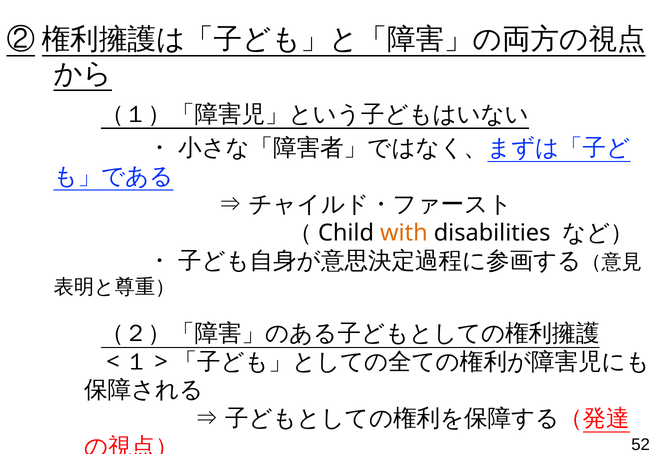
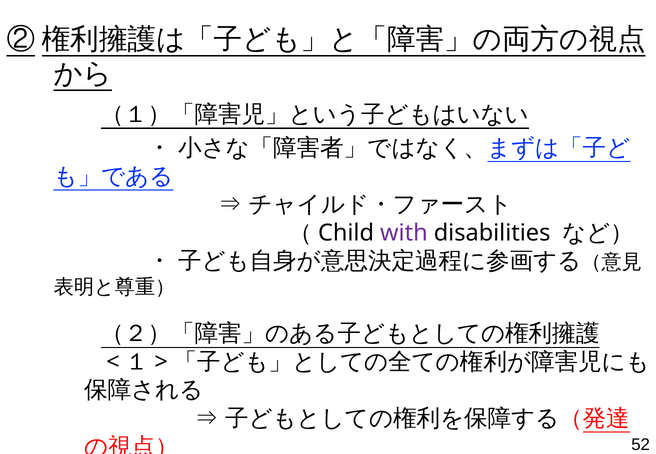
with colour: orange -> purple (404, 233)
